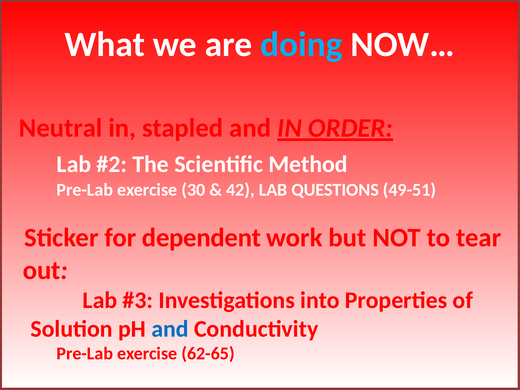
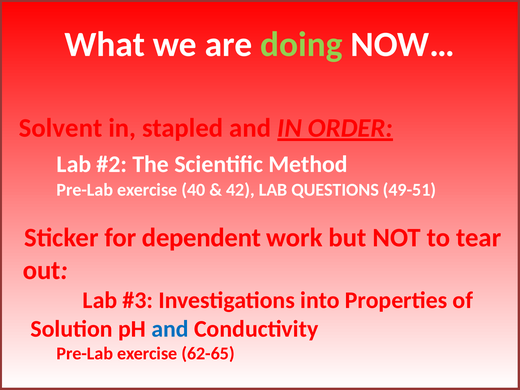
doing colour: light blue -> light green (301, 44)
Neutral: Neutral -> Solvent (61, 128)
30: 30 -> 40 (193, 190)
